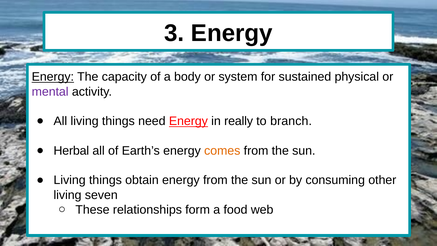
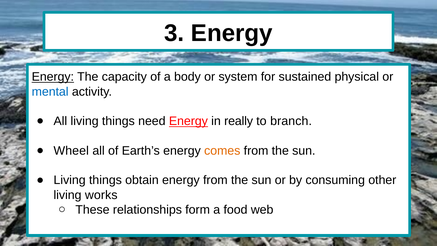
mental colour: purple -> blue (50, 92)
Herbal: Herbal -> Wheel (71, 151)
seven: seven -> works (101, 195)
